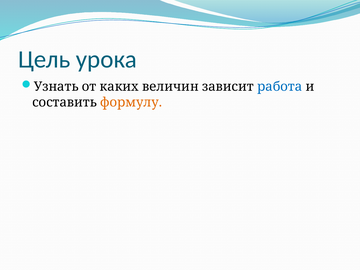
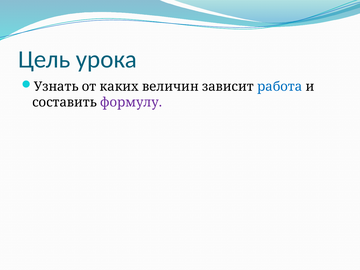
формулу colour: orange -> purple (131, 102)
